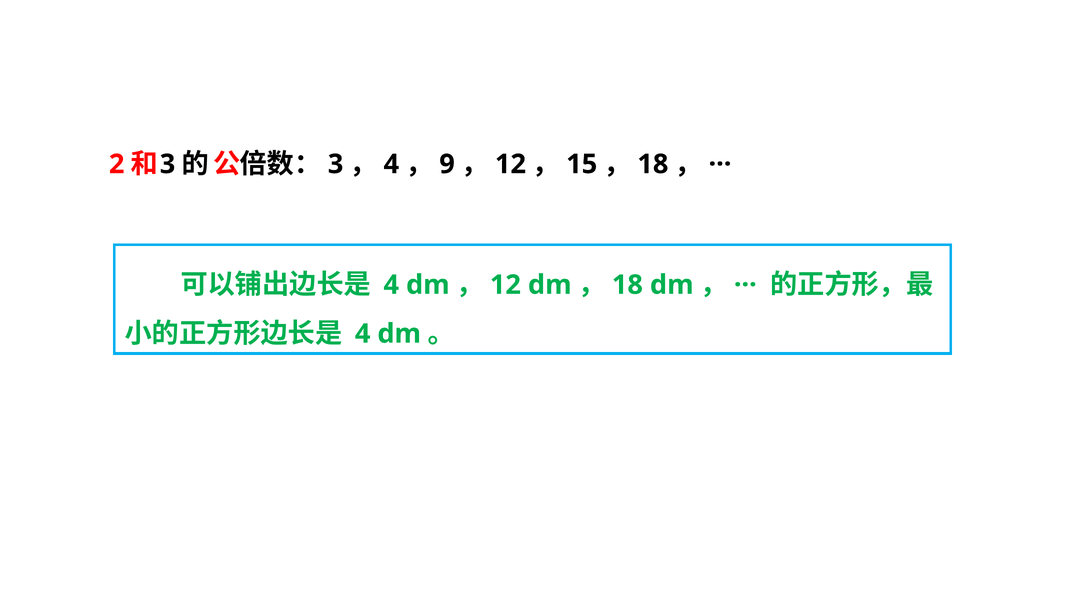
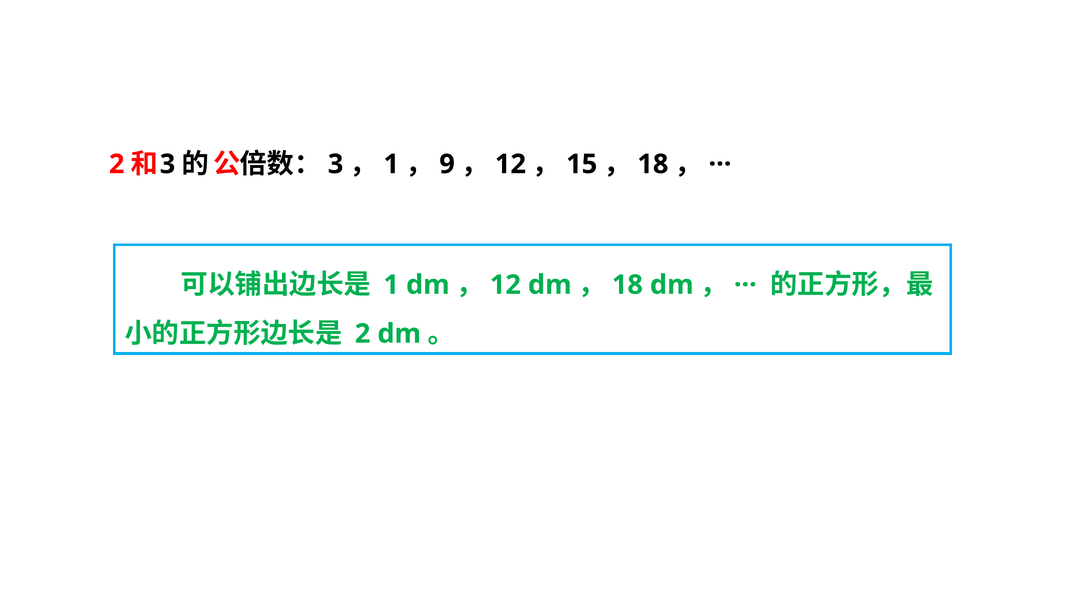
4: 4 -> 1 (391, 164)
4: 4 -> 1 (391, 285)
4: 4 -> 2 (363, 334)
